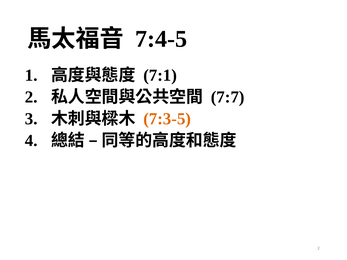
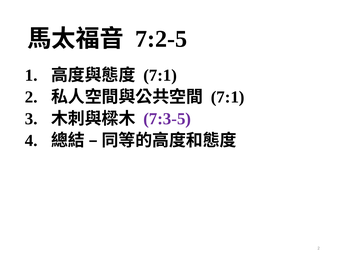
7:4-5: 7:4-5 -> 7:2-5 (161, 39)
7:7: 7:7 -> 7:1 (228, 97)
7:3-5 colour: orange -> purple (167, 119)
